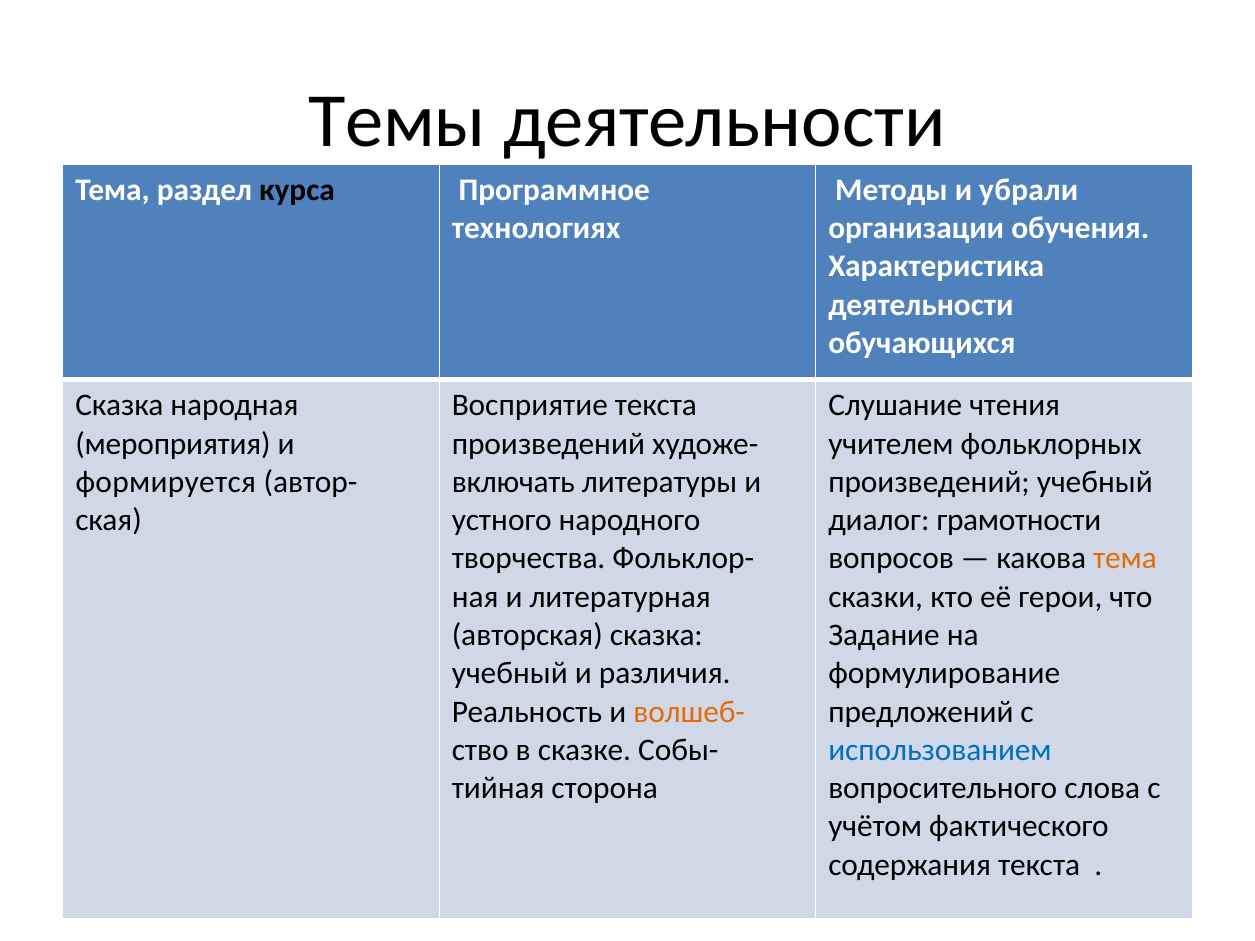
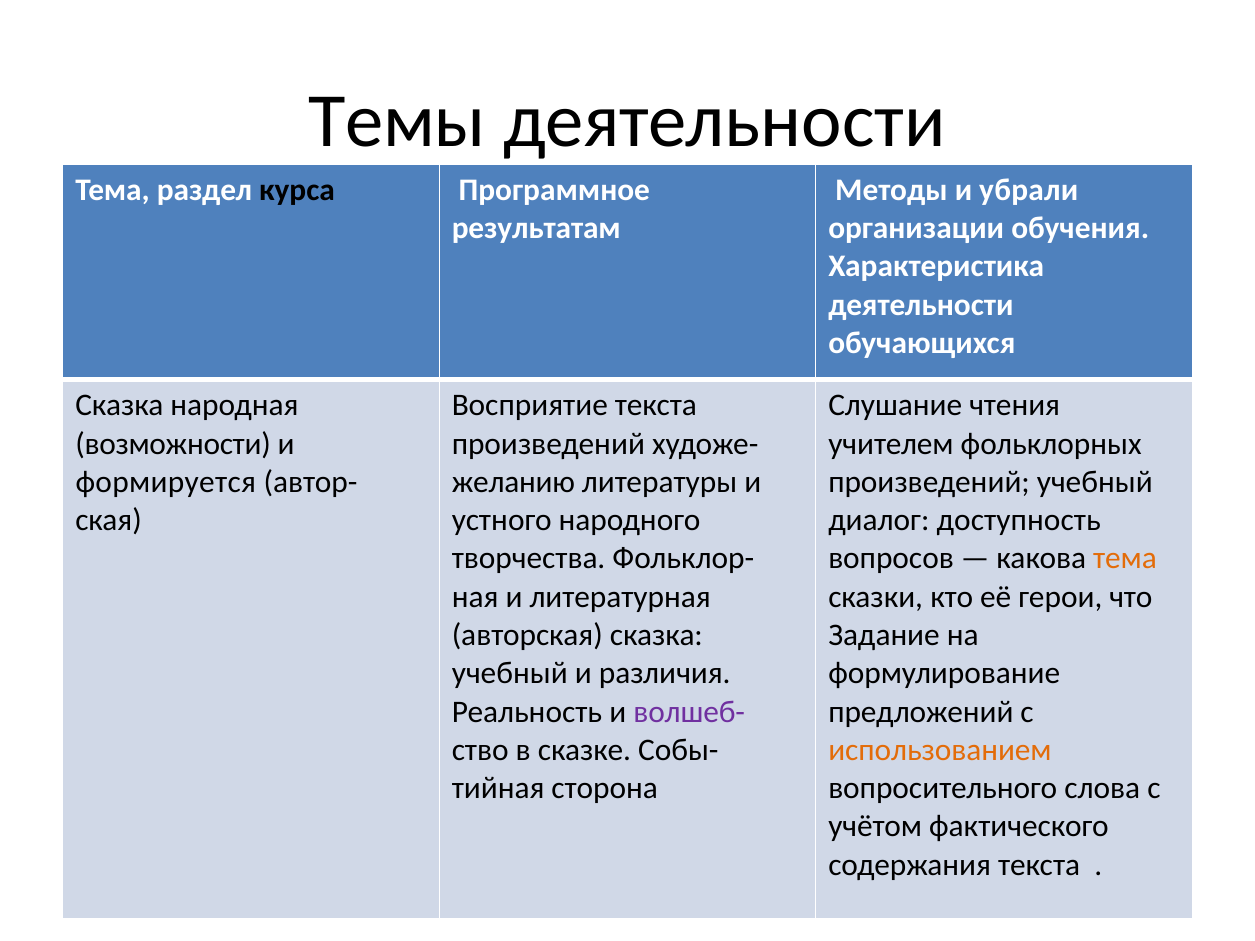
технологиях: технологиях -> результатам (536, 228)
мероприятия: мероприятия -> возможности (173, 444)
включать: включать -> желанию (513, 482)
грамотности: грамотности -> доступность (1019, 520)
волшеб- colour: orange -> purple (689, 712)
использованием colour: blue -> orange (940, 750)
